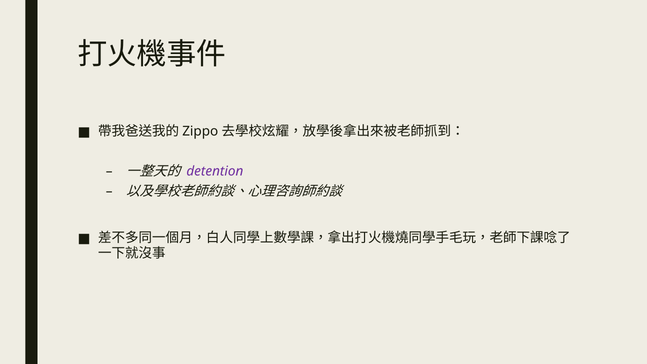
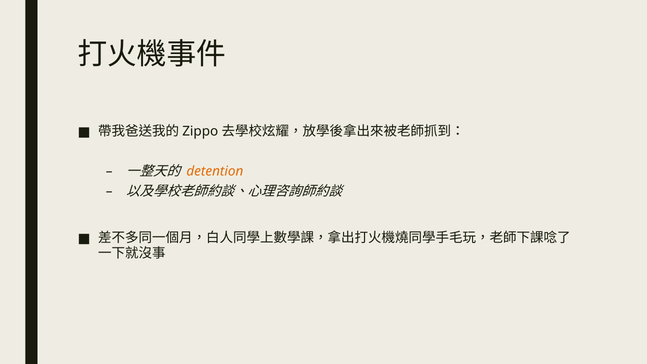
detention colour: purple -> orange (215, 171)
